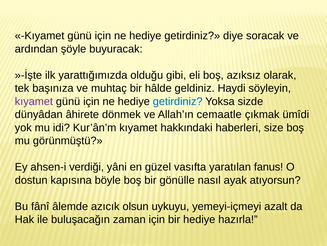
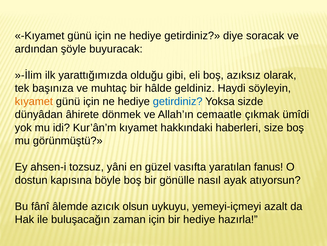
»-İşte: »-İşte -> »-İlim (28, 75)
kıyamet colour: purple -> orange (34, 101)
verdiği: verdiği -> tozsuz (87, 167)
